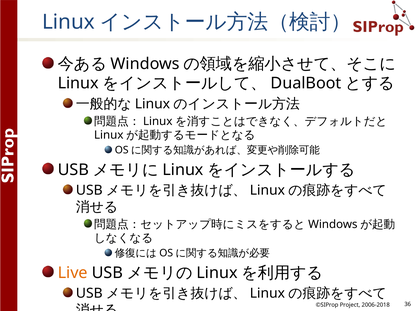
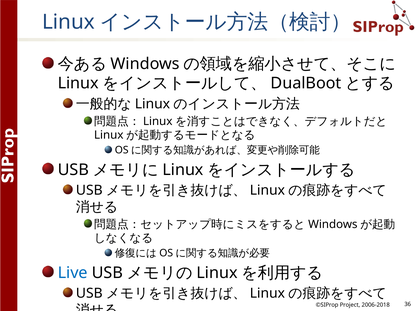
Live colour: orange -> blue (73, 273)
